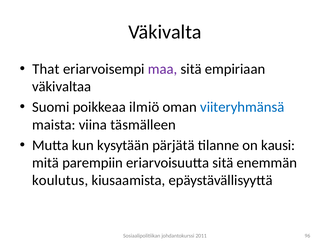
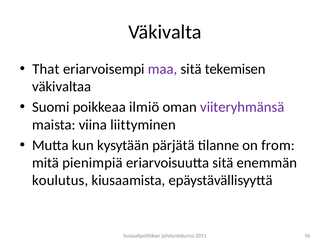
empiriaan: empiriaan -> tekemisen (235, 69)
viiteryhmänsä colour: blue -> purple (242, 107)
täsmälleen: täsmälleen -> liittyminen (143, 125)
kausi: kausi -> from (278, 146)
parempiin: parempiin -> pienimpiä (92, 163)
